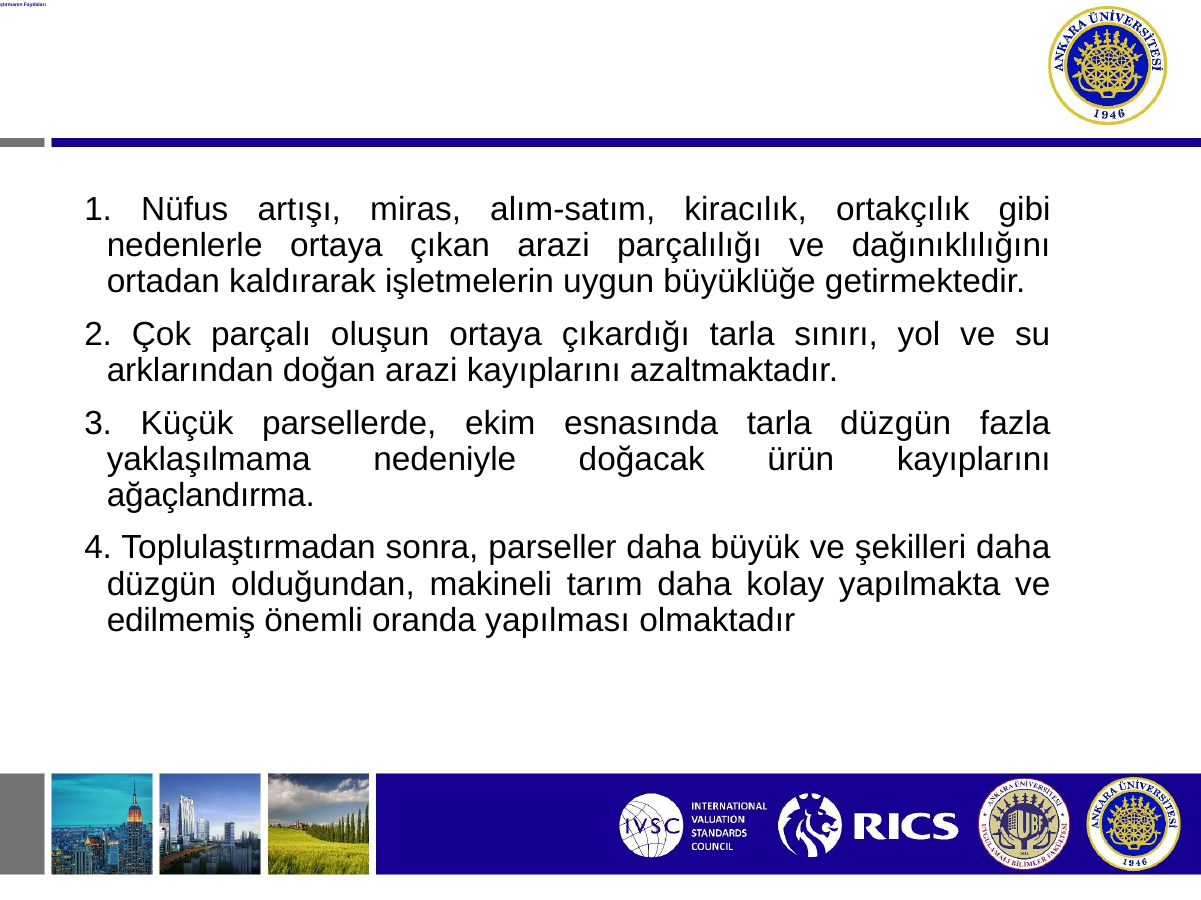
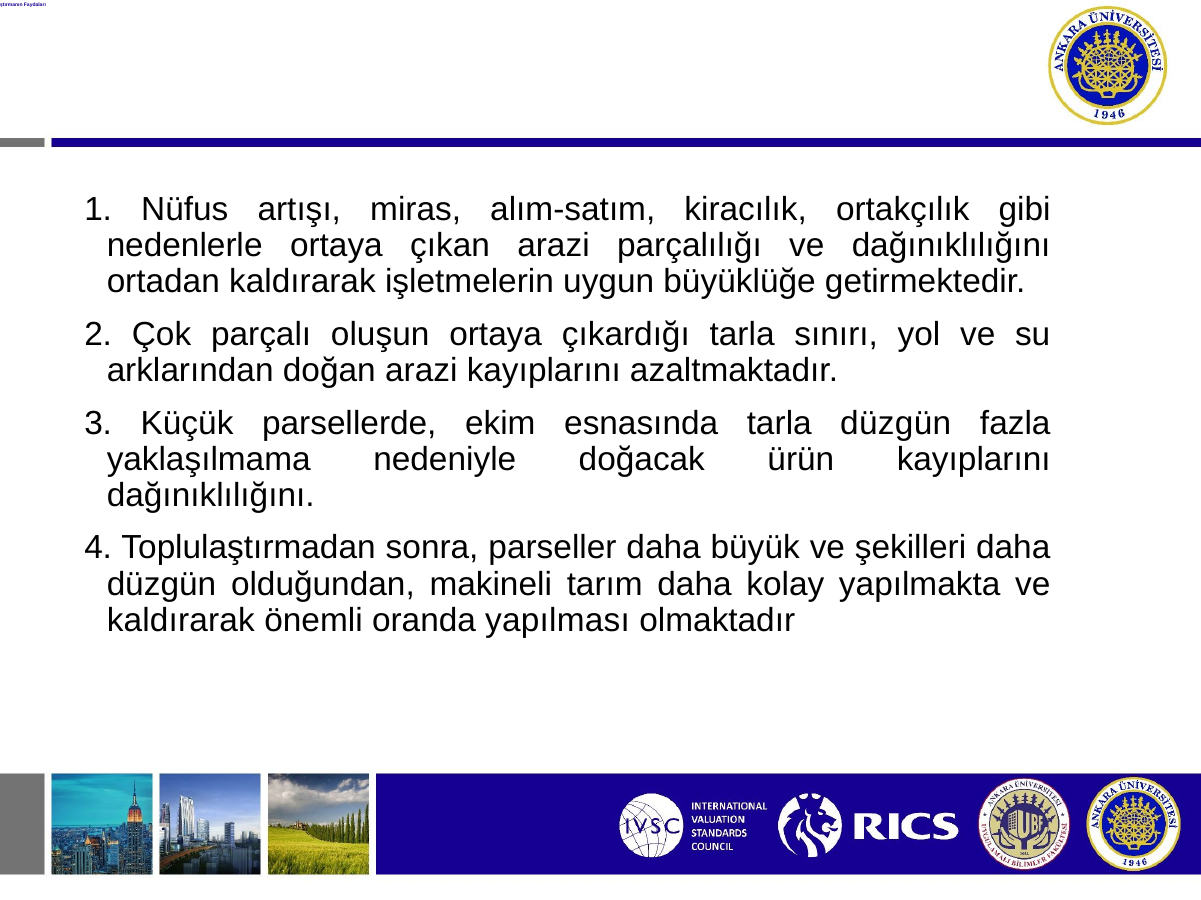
ağaçlandırma: ağaçlandırma -> dağınıklılığını (211, 496)
edilmemiş: edilmemiş -> kaldırarak (181, 621)
